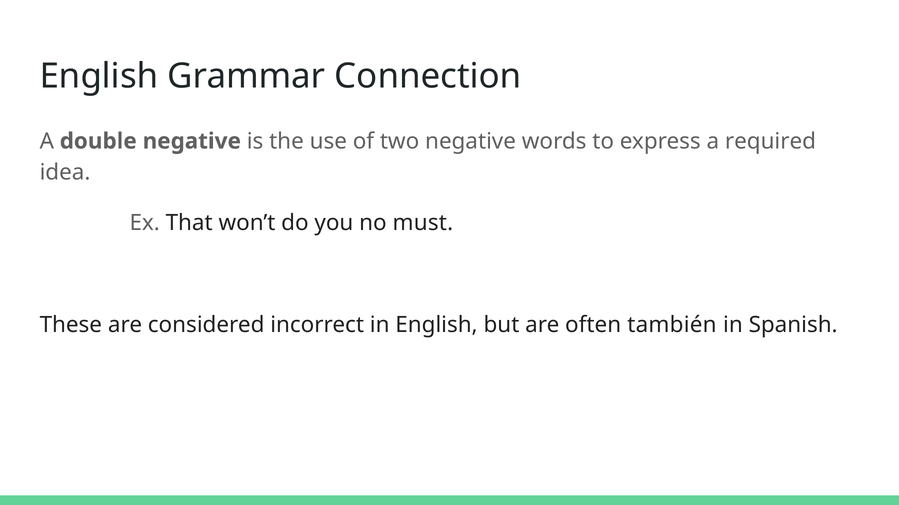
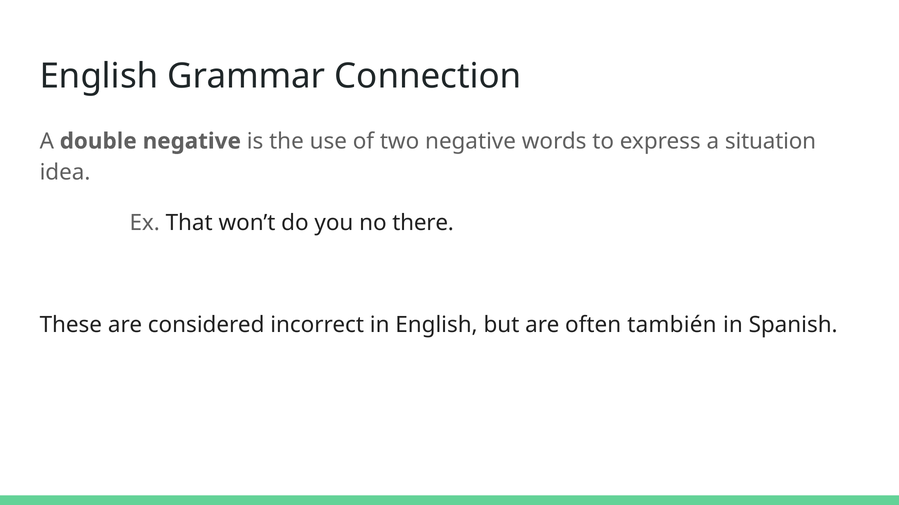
required: required -> situation (771, 141)
must: must -> there (423, 223)
